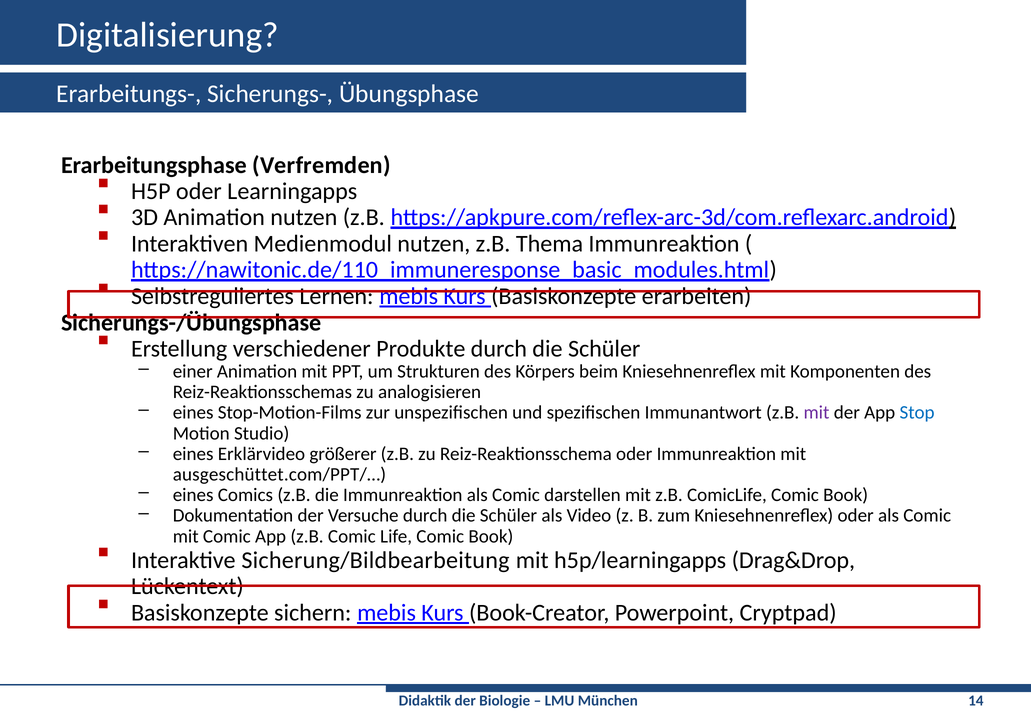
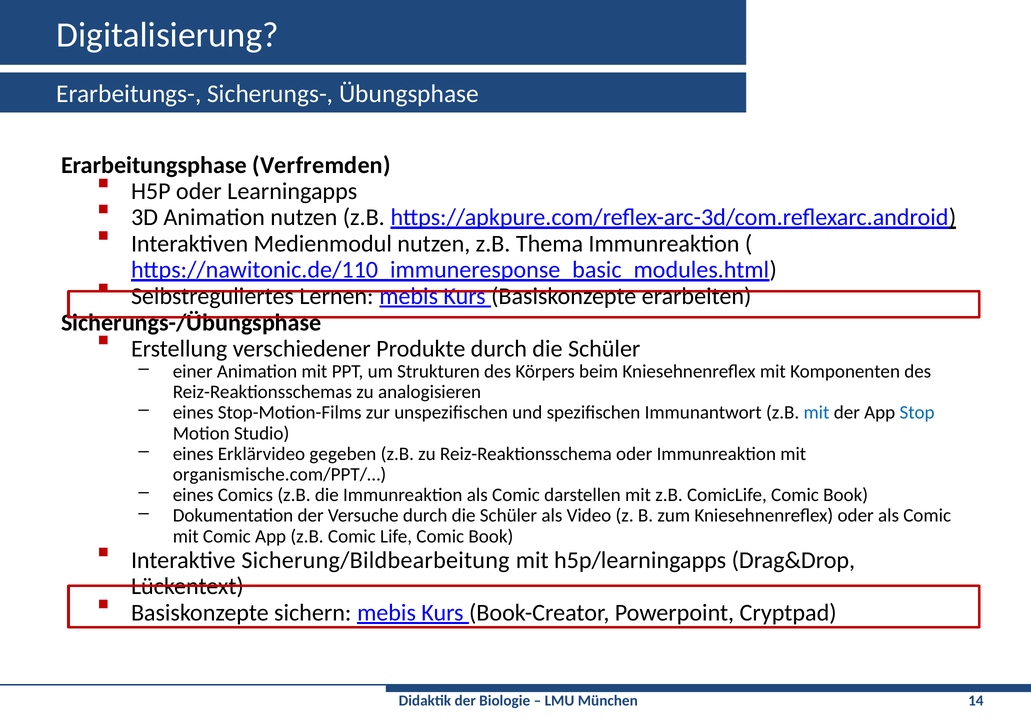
mit colour: purple -> blue (816, 413)
größerer: größerer -> gegeben (343, 454)
ausgeschüttet.com/PPT/…: ausgeschüttet.com/PPT/… -> organismische.com/PPT/… (279, 474)
